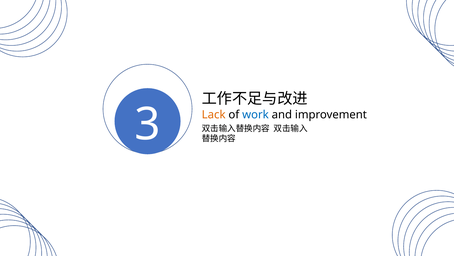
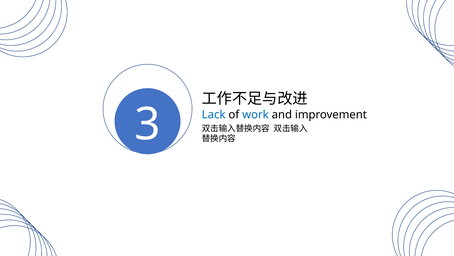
Lack colour: orange -> blue (214, 114)
